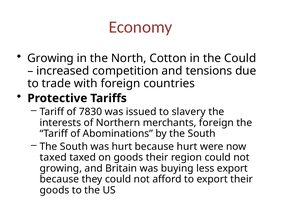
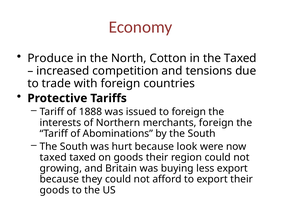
Growing: Growing -> Produce (50, 58)
the Could: Could -> Taxed (240, 58)
7830: 7830 -> 1888 (91, 112)
to slavery: slavery -> foreign (189, 112)
because hurt: hurt -> look (187, 147)
